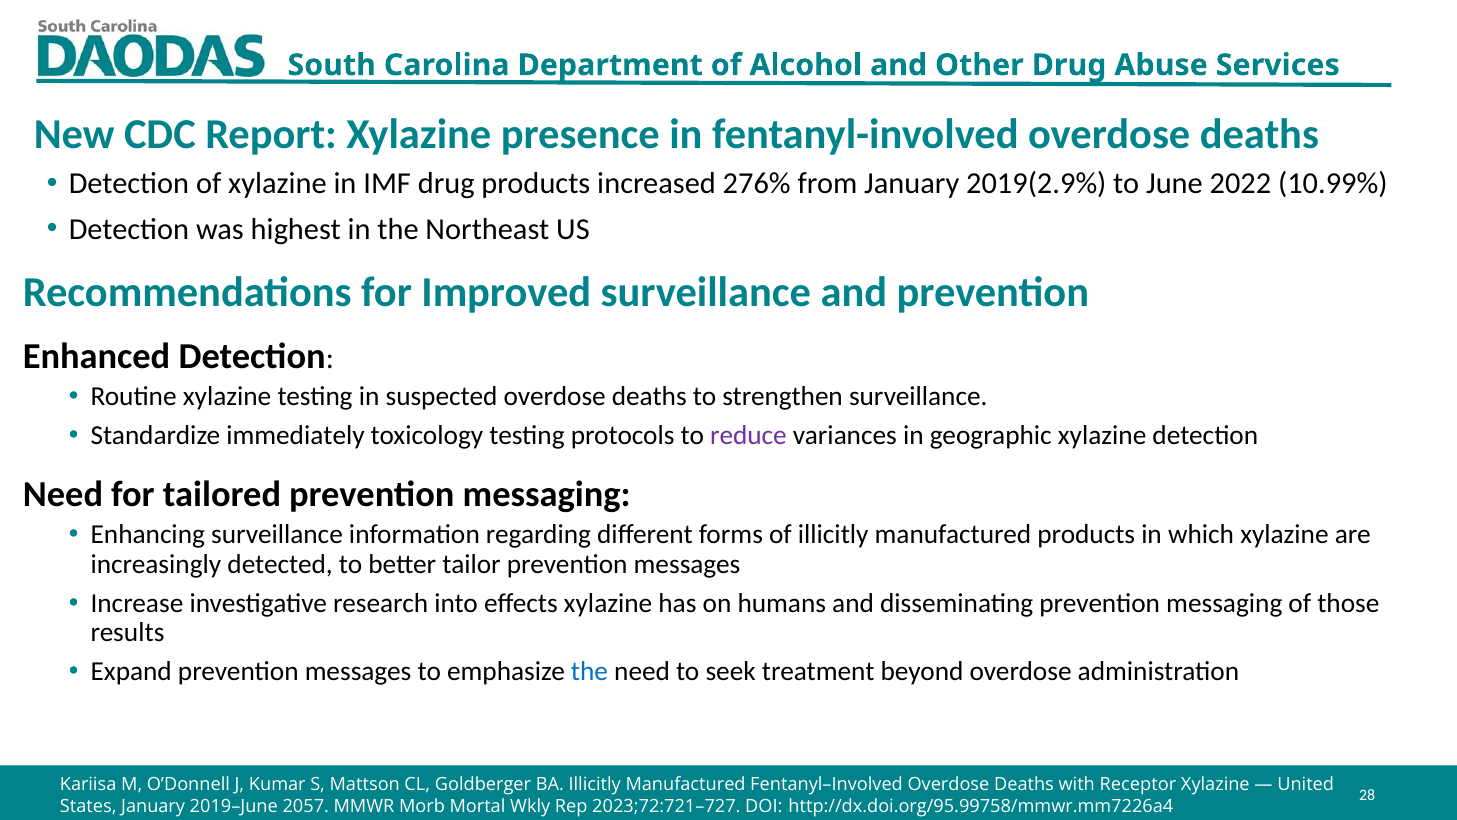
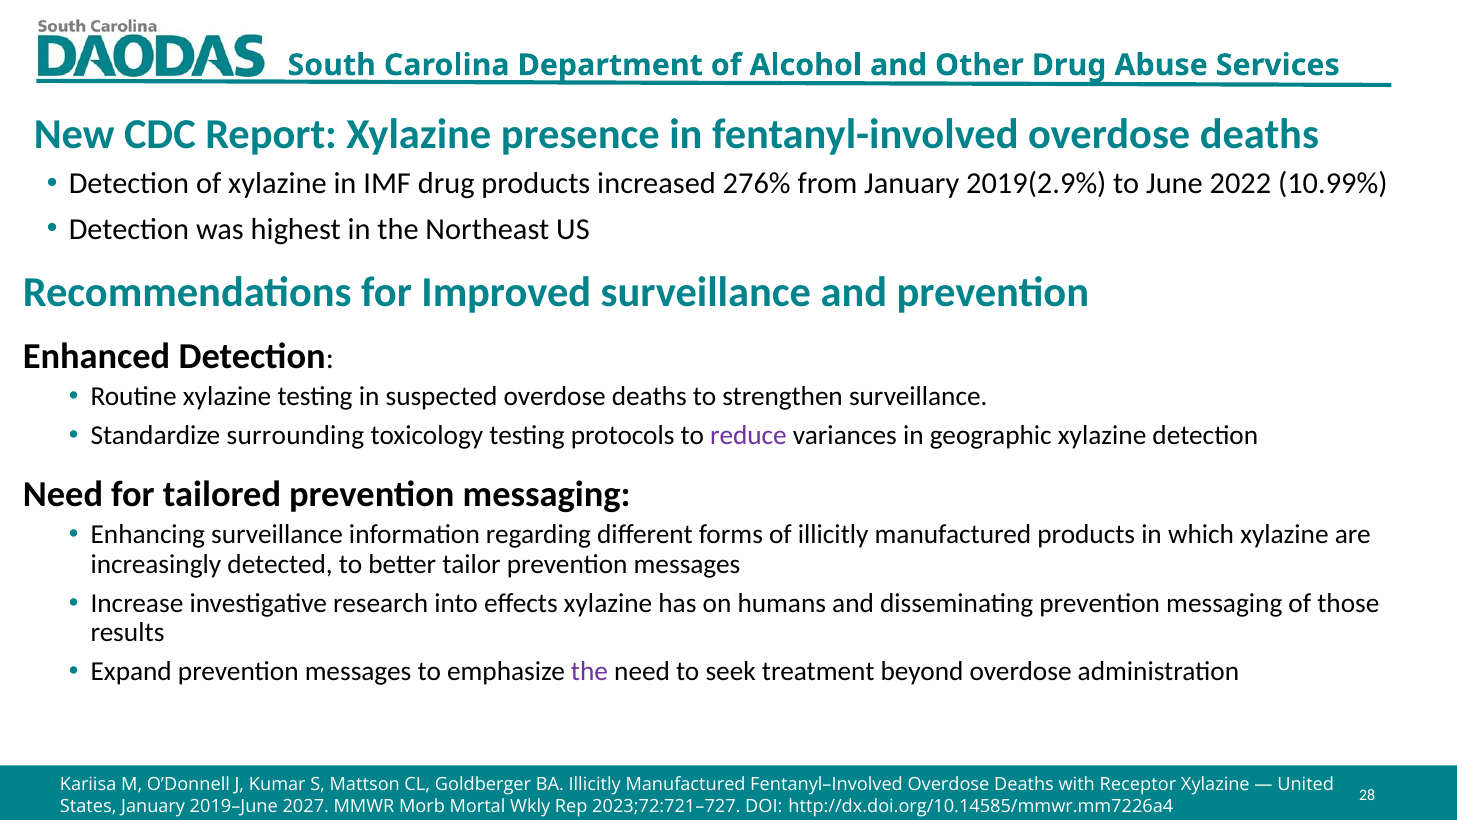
immediately: immediately -> surrounding (295, 435)
the colour: blue -> purple (589, 671)
2057: 2057 -> 2027 (306, 806)
http://dx.doi.org/95.99758/mmwr.mm7226a4: http://dx.doi.org/95.99758/mmwr.mm7226a4 -> http://dx.doi.org/10.14585/mmwr.mm7226a4 (981, 806)
